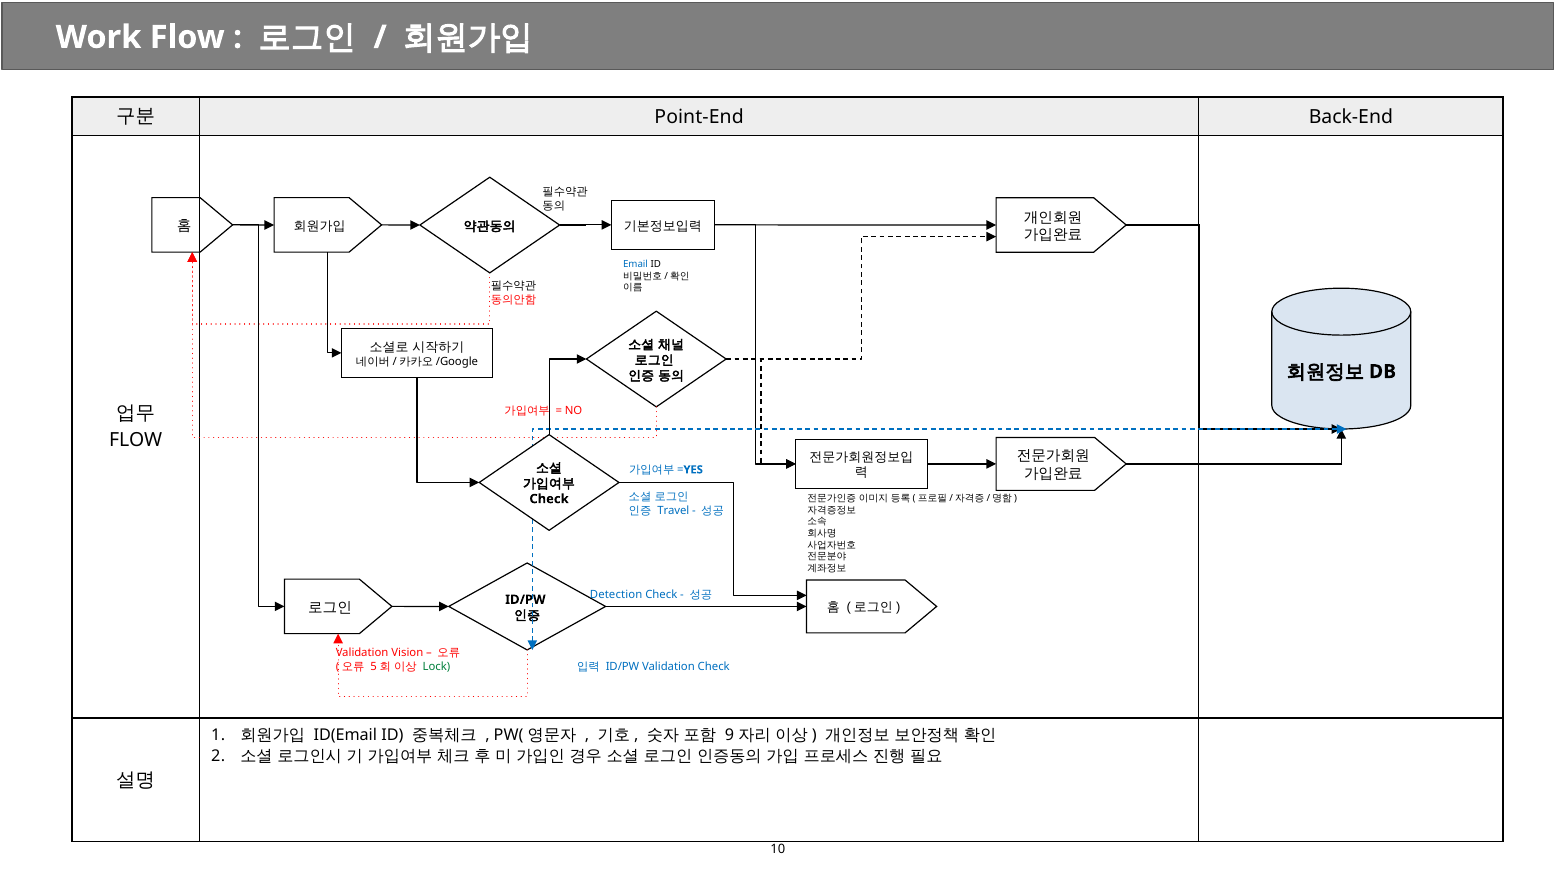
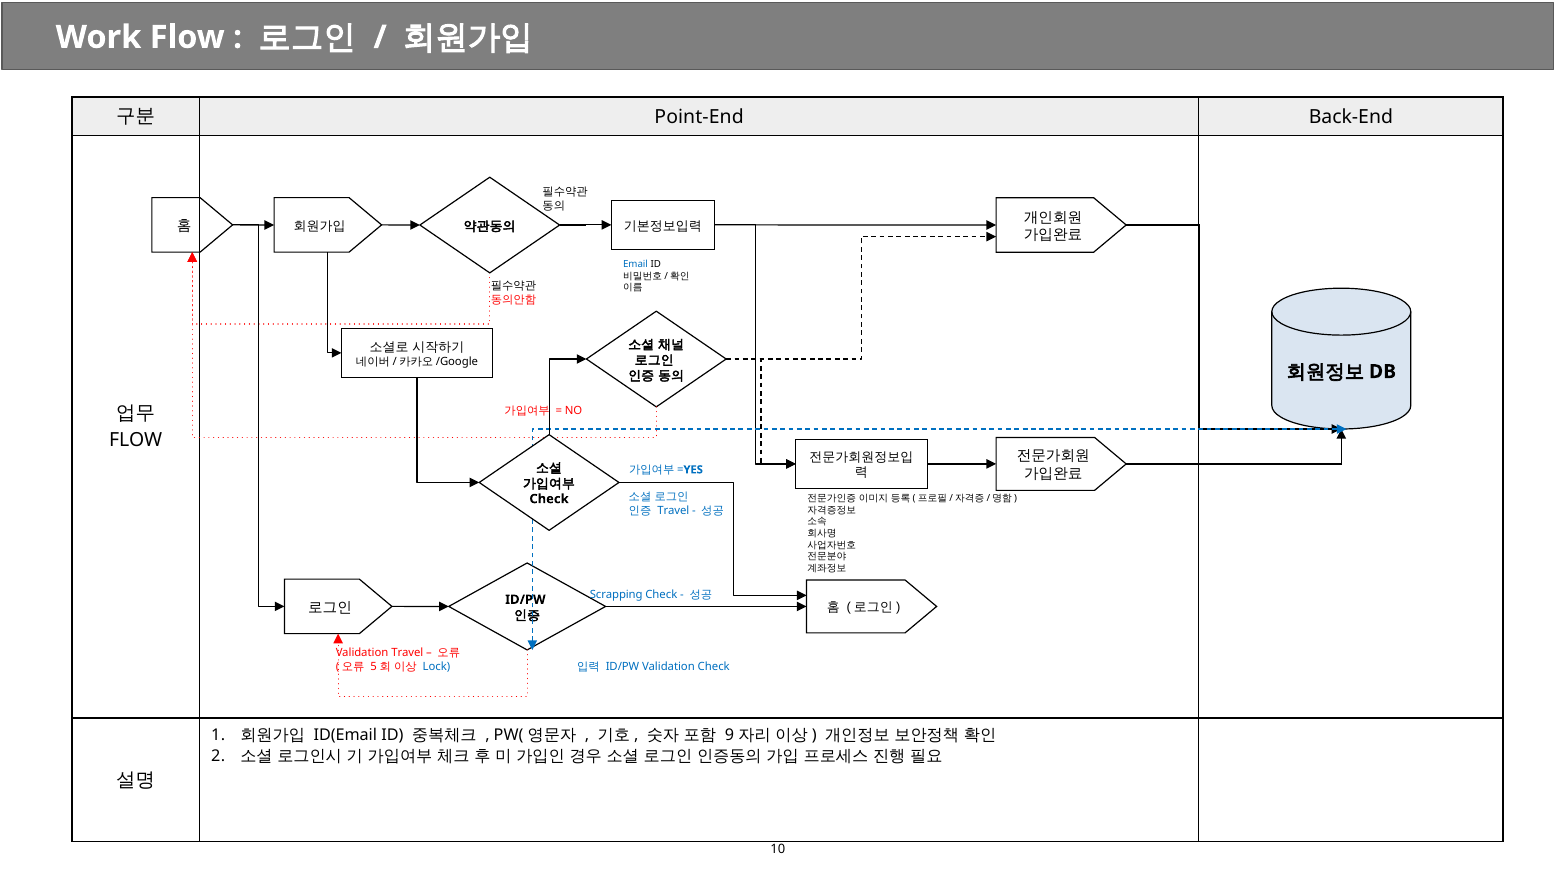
Detection: Detection -> Scrapping (616, 595)
Validation Vision: Vision -> Travel (407, 653)
Lock colour: green -> blue (436, 666)
